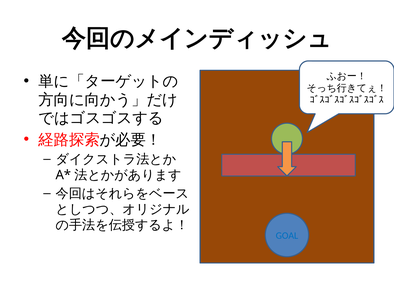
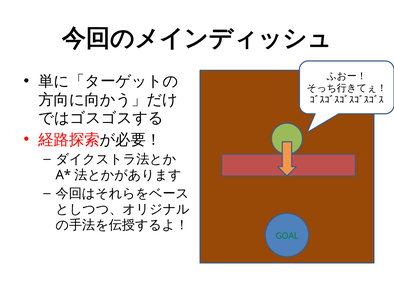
GOAL colour: blue -> green (287, 235)
